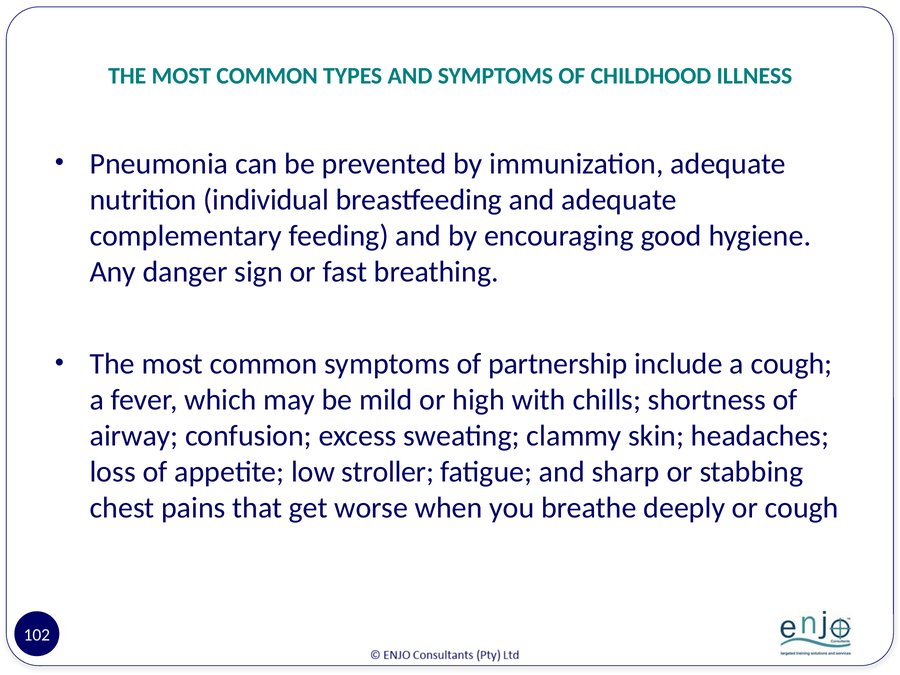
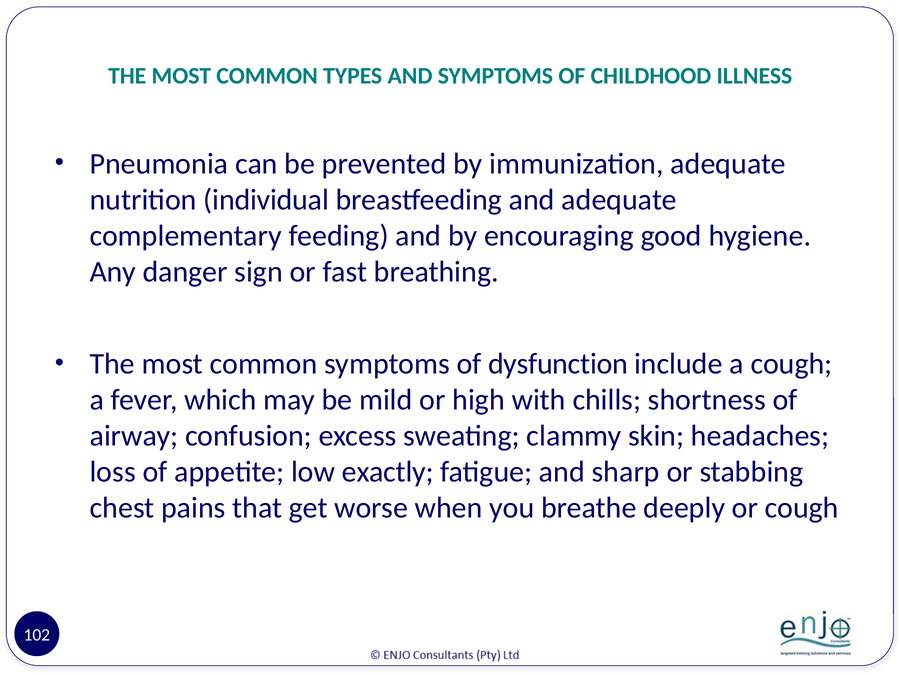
partnership: partnership -> dysfunction (558, 364)
stroller: stroller -> exactly (388, 472)
